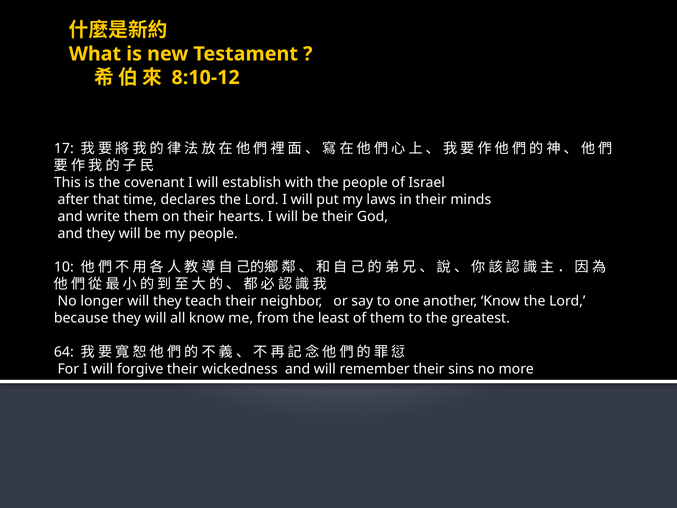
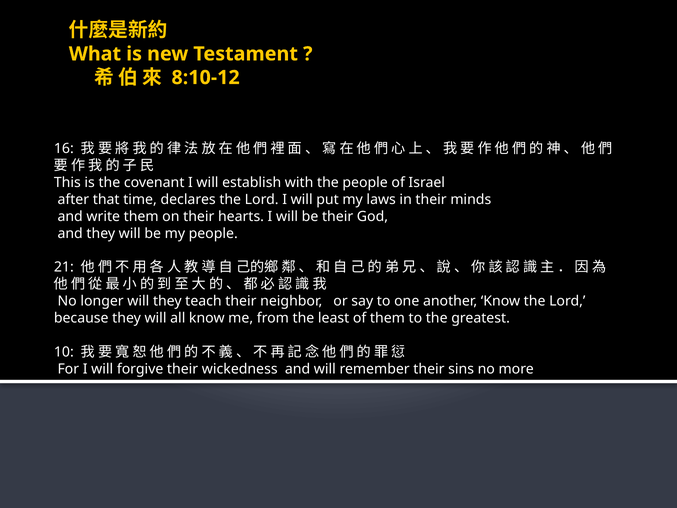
17: 17 -> 16 (64, 149)
10: 10 -> 21 (64, 267)
64: 64 -> 10 (64, 352)
